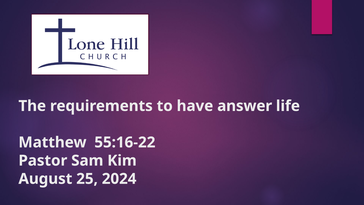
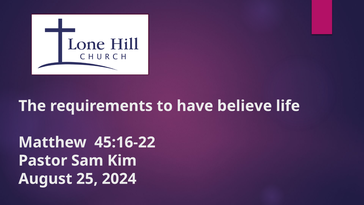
answer: answer -> believe (245, 106)
55:16-22: 55:16-22 -> 45:16-22 (125, 142)
